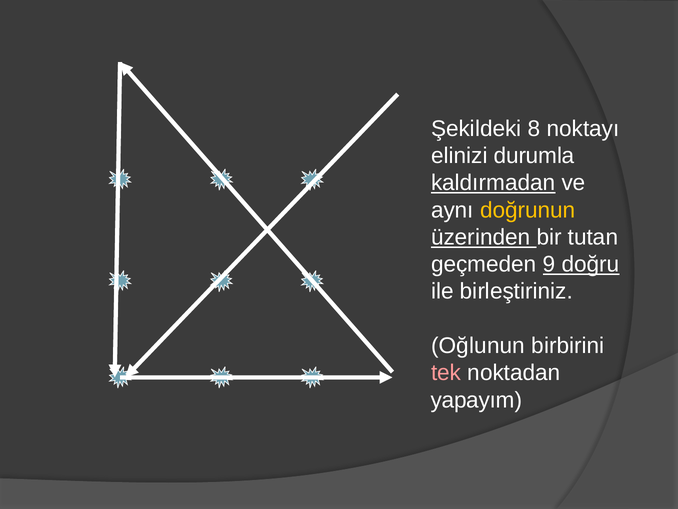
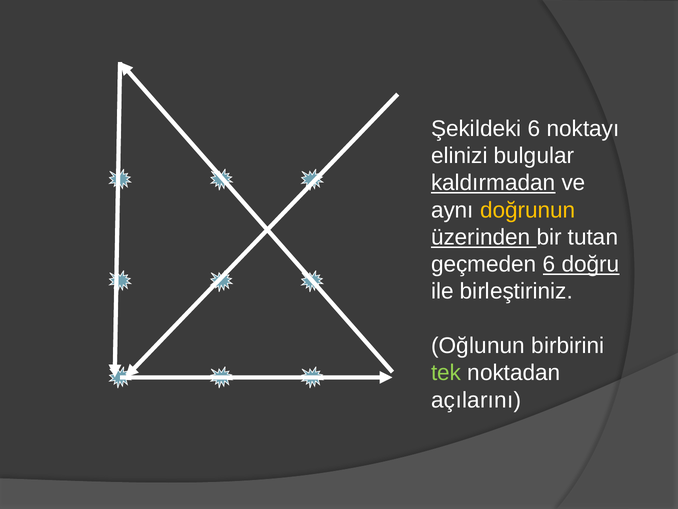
Şekildeki 8: 8 -> 6 (534, 129)
durumla: durumla -> bulgular (534, 156)
geçmeden 9: 9 -> 6 (549, 264)
tek colour: pink -> light green (446, 373)
yapayım: yapayım -> açılarını (476, 400)
